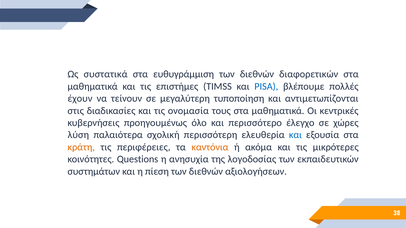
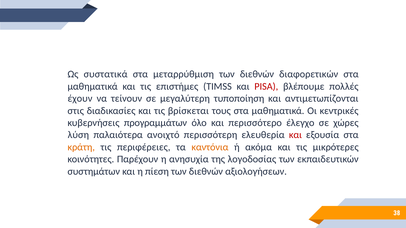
ευθυγράμμιση: ευθυγράμμιση -> μεταρρύθμιση (184, 74)
PISA colour: blue -> red (266, 86)
ονομασία: ονομασία -> βρίσκεται (188, 111)
προηγουμένως: προηγουμένως -> προγραμμάτων (155, 123)
σχολική: σχολική -> ανοιχτό (163, 135)
και colour: blue -> red (295, 135)
Questions: Questions -> Παρέχουν (138, 160)
